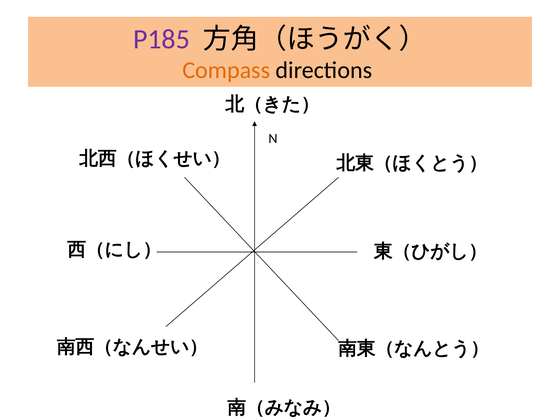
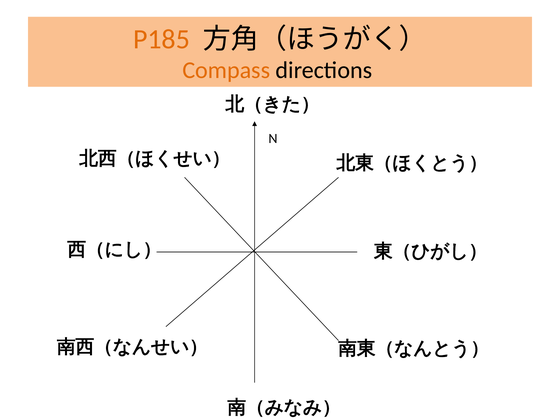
P185 colour: purple -> orange (161, 39)
